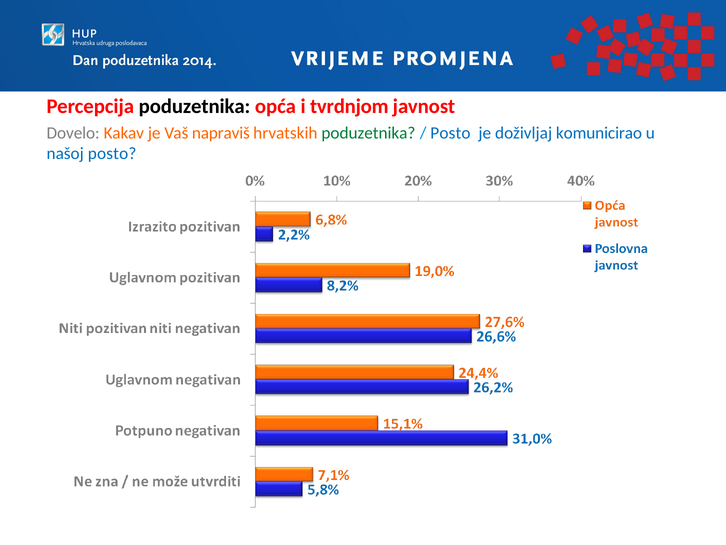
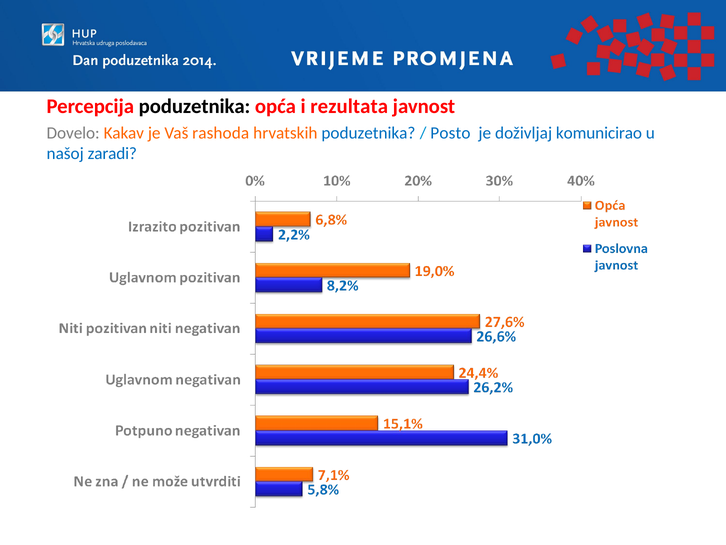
tvrdnjom: tvrdnjom -> rezultata (349, 106)
napraviš: napraviš -> rashoda (221, 133)
poduzetnika colour: green -> blue (368, 133)
našoj posto: posto -> zaradi (112, 154)
